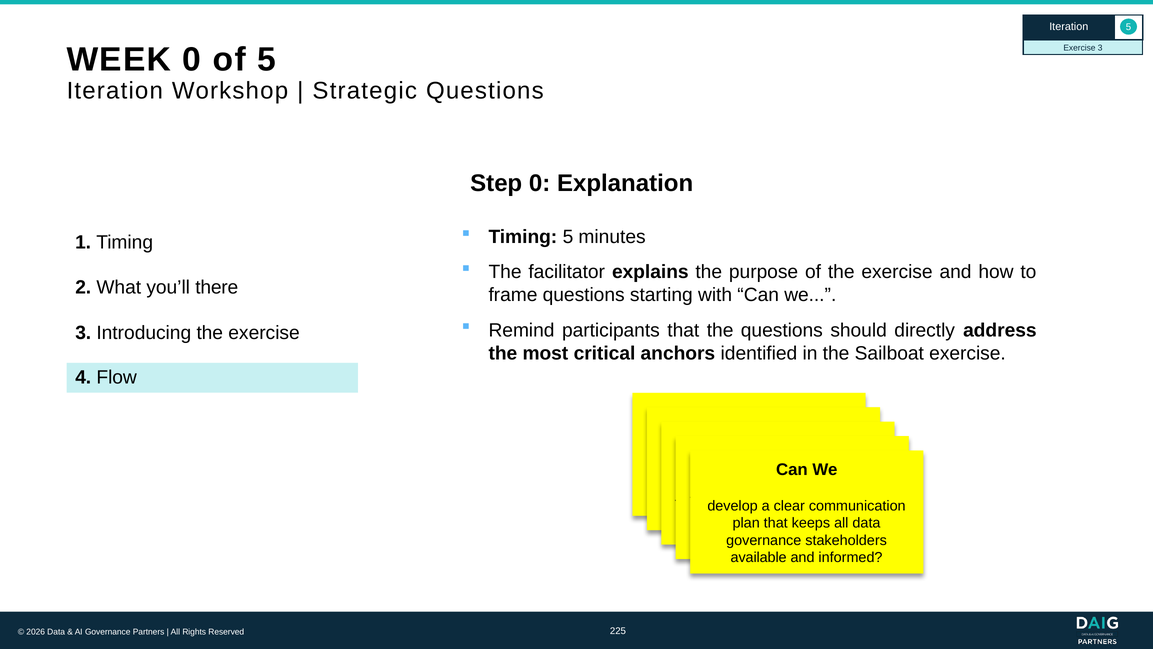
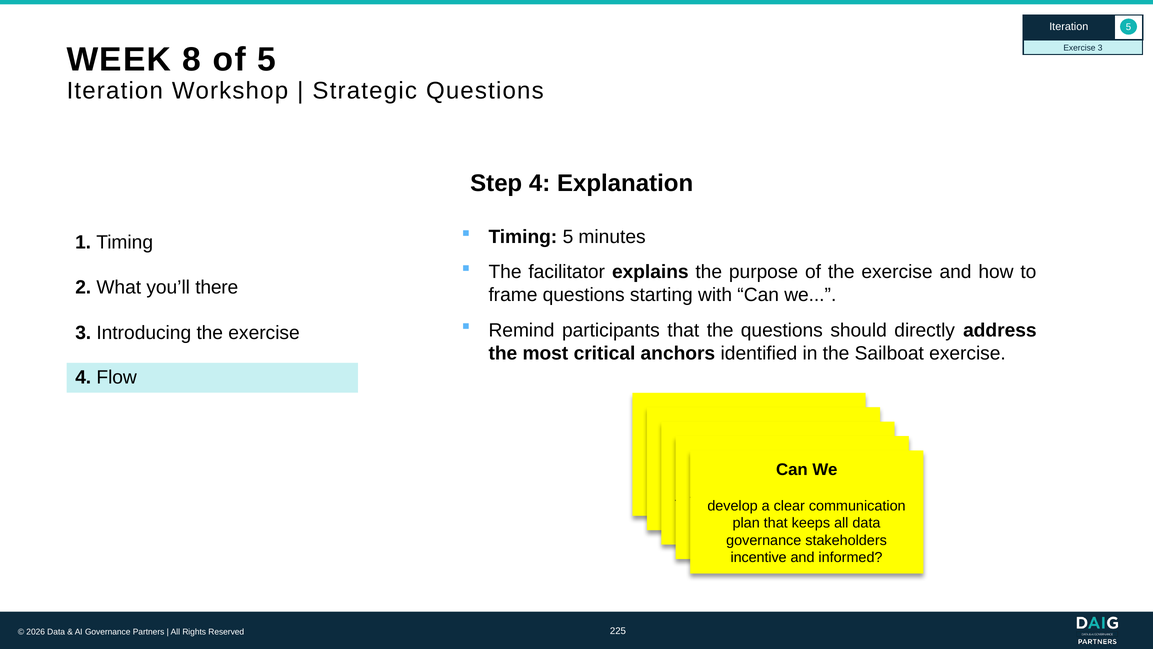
WEEK 0: 0 -> 8 (192, 60)
Step 0: 0 -> 4 (540, 183)
available: available -> incentive (759, 557)
